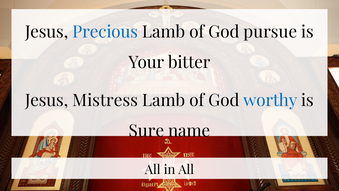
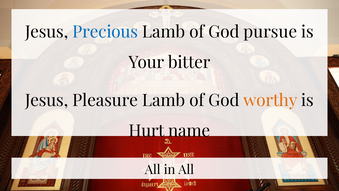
Mistress: Mistress -> Pleasure (105, 100)
worthy colour: blue -> orange (270, 100)
Sure: Sure -> Hurt (147, 131)
